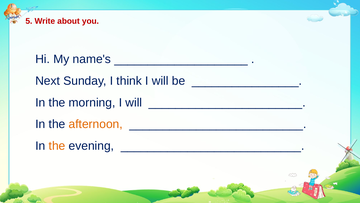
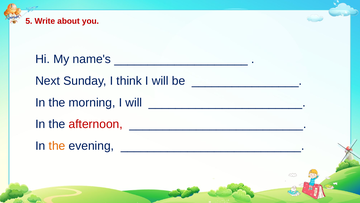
afternoon colour: orange -> red (96, 124)
